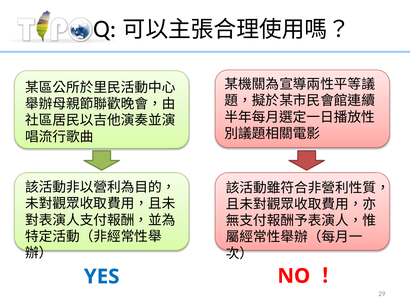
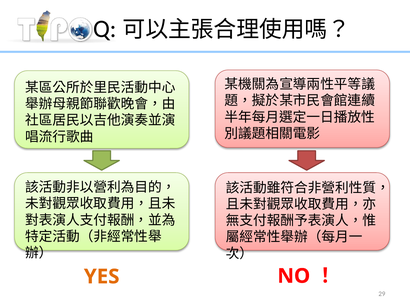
YES colour: blue -> orange (102, 276)
